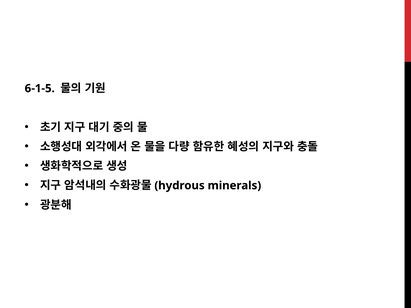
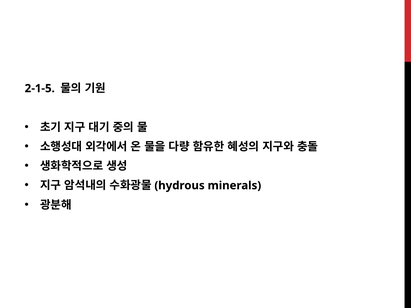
6-1-5: 6-1-5 -> 2-1-5 (40, 88)
